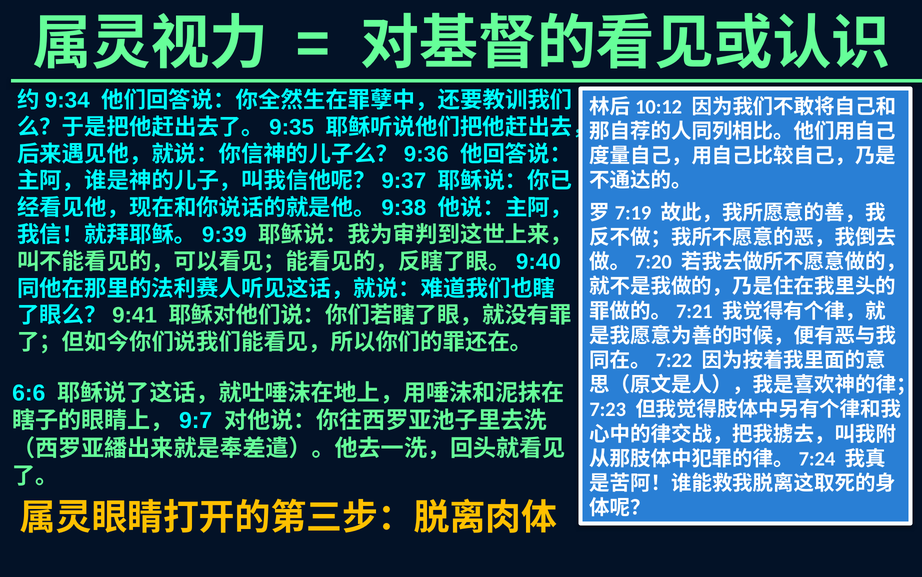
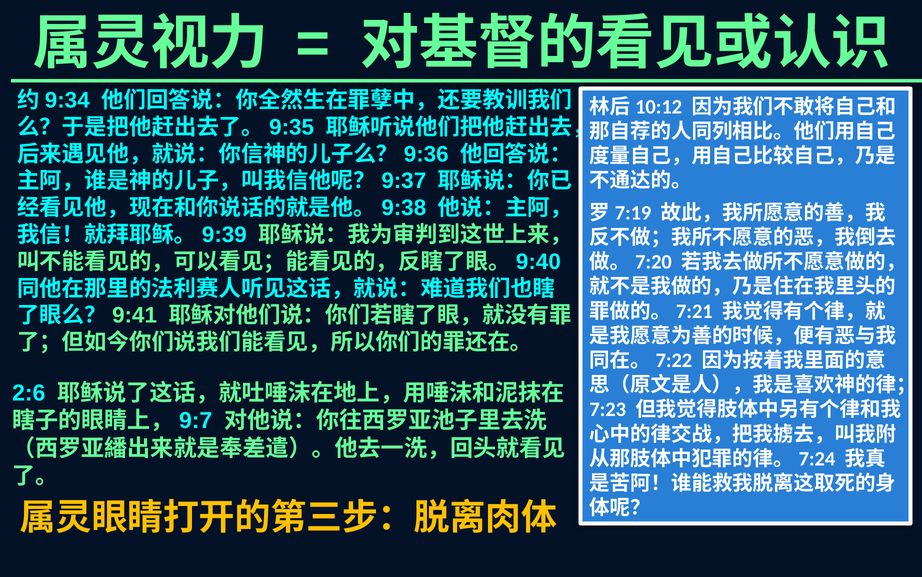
6:6: 6:6 -> 2:6 (29, 393)
